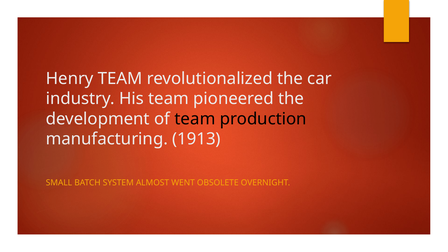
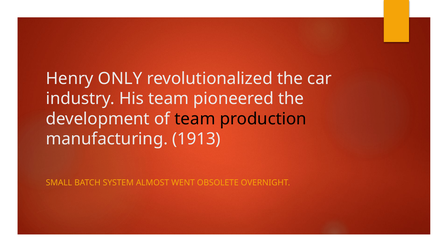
Henry TEAM: TEAM -> ONLY (120, 79)
